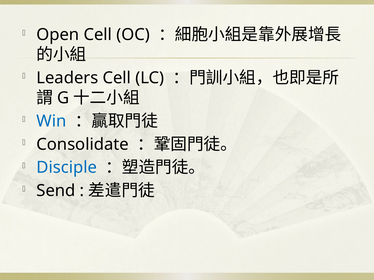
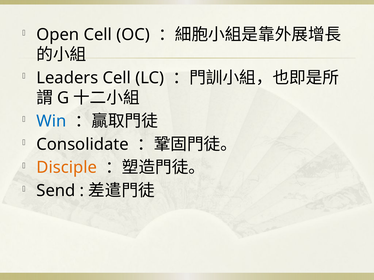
Disciple colour: blue -> orange (67, 168)
